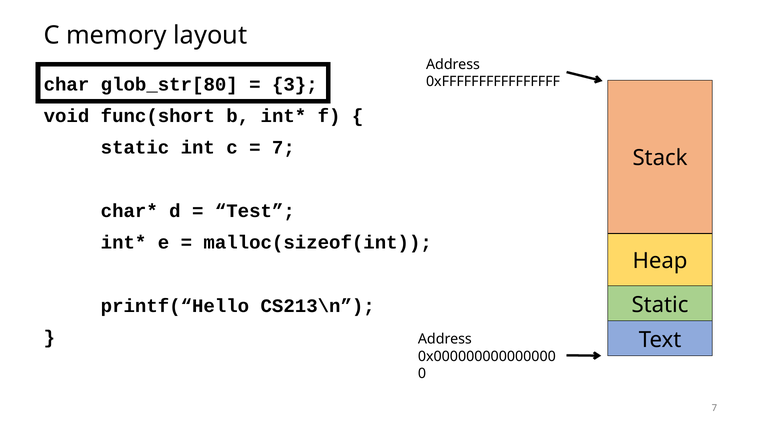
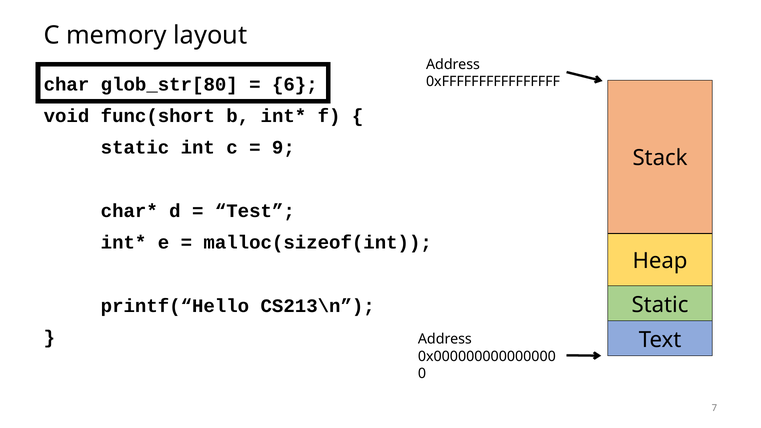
3: 3 -> 6 (295, 84)
7: 7 -> 9 (283, 148)
